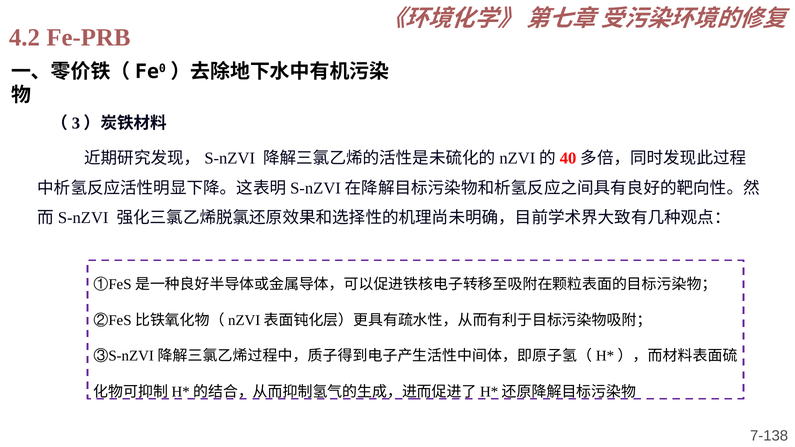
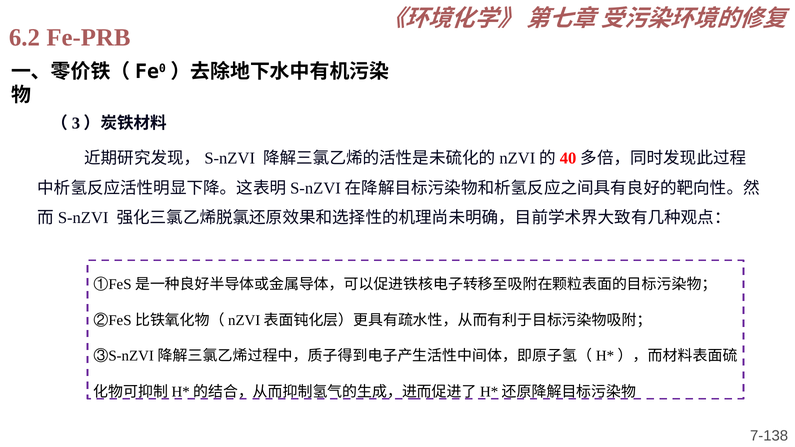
4.2: 4.2 -> 6.2 (24, 37)
